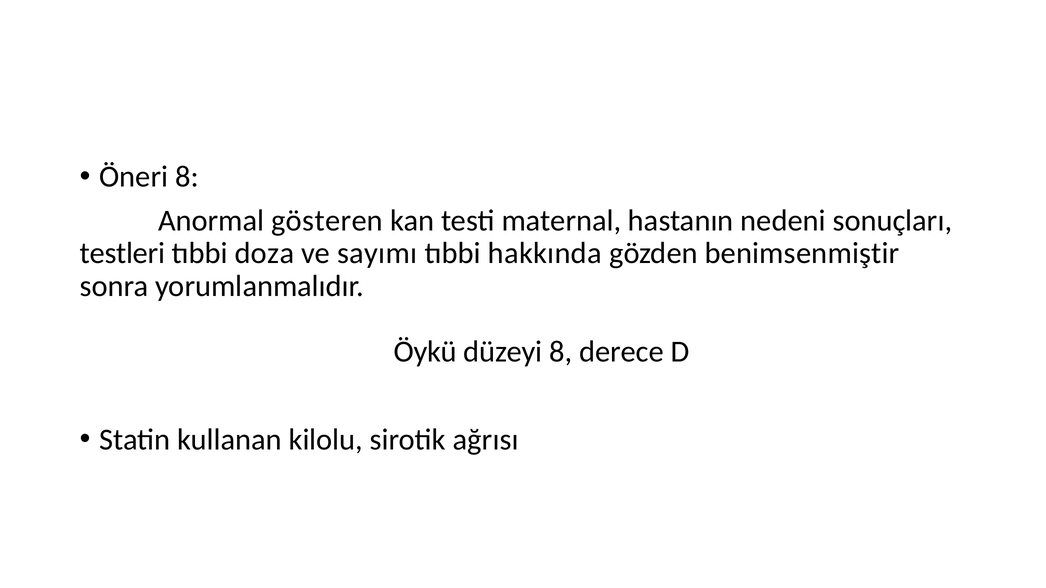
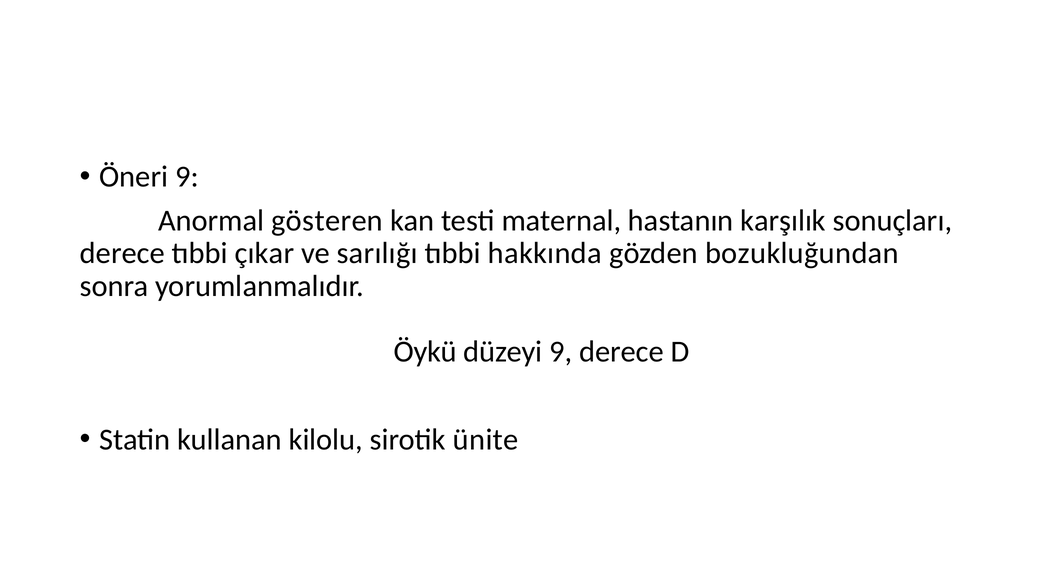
Öneri 8: 8 -> 9 (187, 177)
nedeni: nedeni -> karşılık (783, 221)
testleri: testleri -> derece (122, 253)
doza: doza -> çıkar (264, 253)
sayımı: sayımı -> sarılığı (377, 253)
benimsenmiştir: benimsenmiştir -> bozukluğundan (802, 253)
düzeyi 8: 8 -> 9 (561, 352)
ağrısı: ağrısı -> ünite (486, 440)
